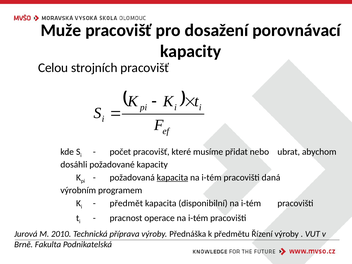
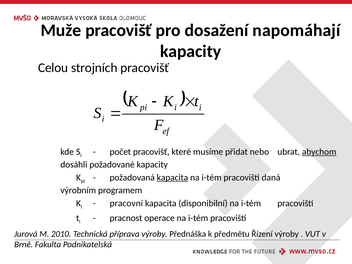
porovnávací: porovnávací -> napomáhají (296, 30)
abychom underline: none -> present (319, 152)
předmět: předmět -> pracovní (126, 203)
